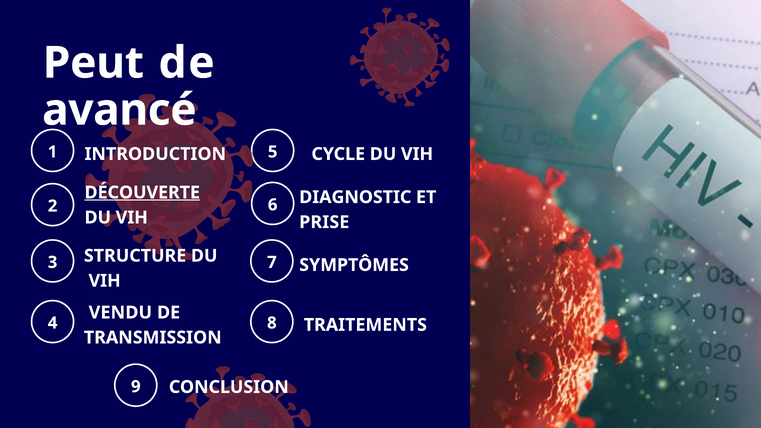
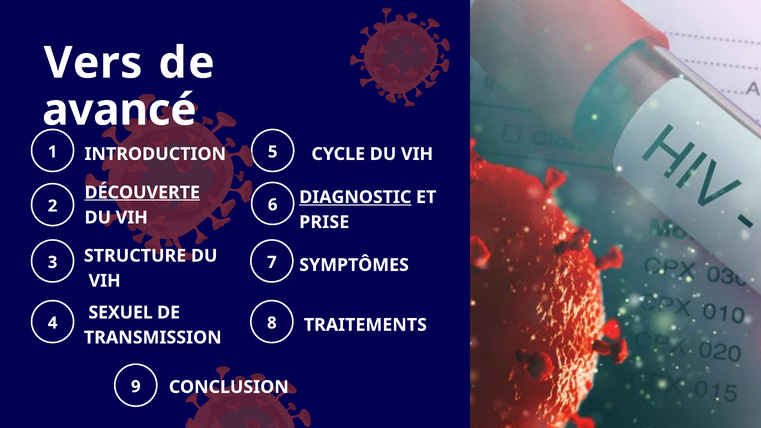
Peut: Peut -> Vers (93, 63)
DIAGNOSTIC underline: none -> present (355, 197)
VENDU: VENDU -> SEXUEL (121, 313)
